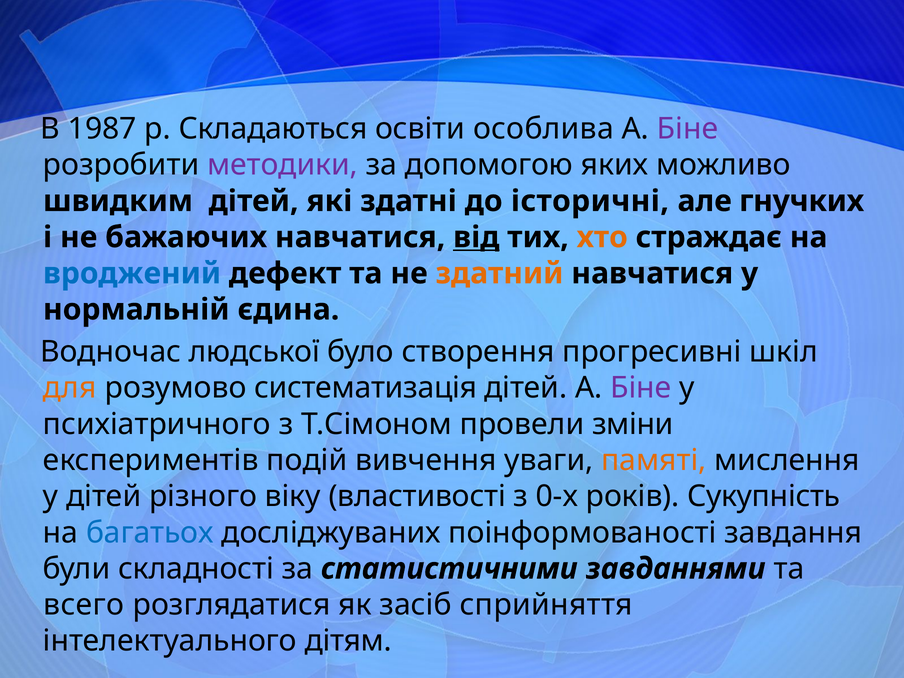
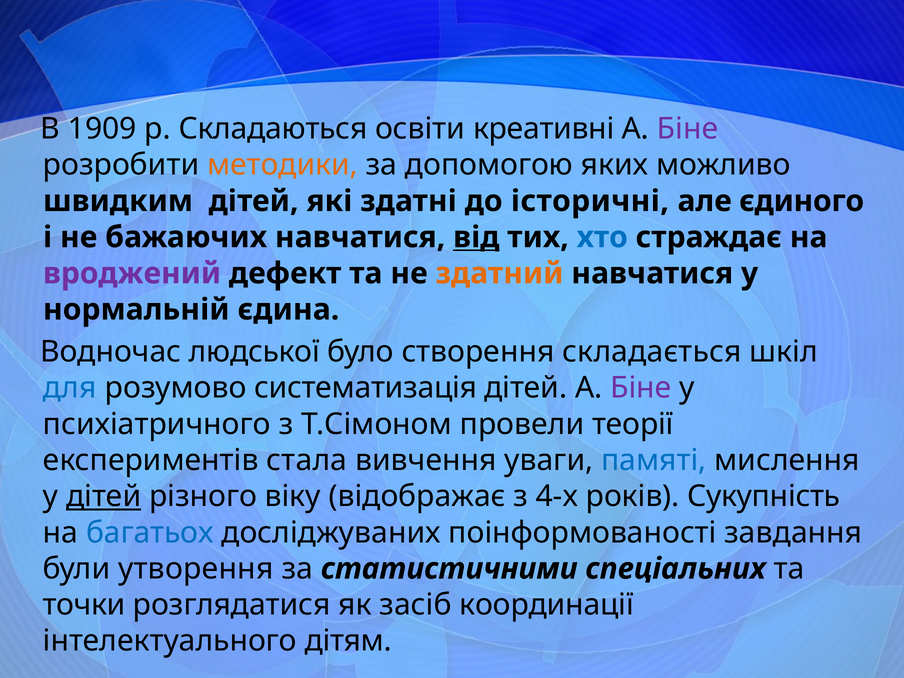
1987: 1987 -> 1909 (102, 129)
особлива: особлива -> креативні (544, 129)
методики colour: purple -> orange (283, 165)
гнучких: гнучких -> єдиного (802, 201)
хто colour: orange -> blue (602, 237)
вроджений colour: blue -> purple (132, 273)
прогресивні: прогресивні -> складається (652, 352)
для colour: orange -> blue (70, 388)
зміни: зміни -> теорії (633, 424)
подій: подій -> стала (307, 460)
памяті colour: orange -> blue (654, 460)
дітей underline: none -> present (104, 496)
властивості: властивості -> відображає (417, 496)
0-х: 0-х -> 4-х (557, 496)
складності: складності -> утворення (196, 569)
завданнями: завданнями -> спеціальних (676, 569)
всего: всего -> точки (84, 605)
сприйняття: сприйняття -> координації (547, 605)
